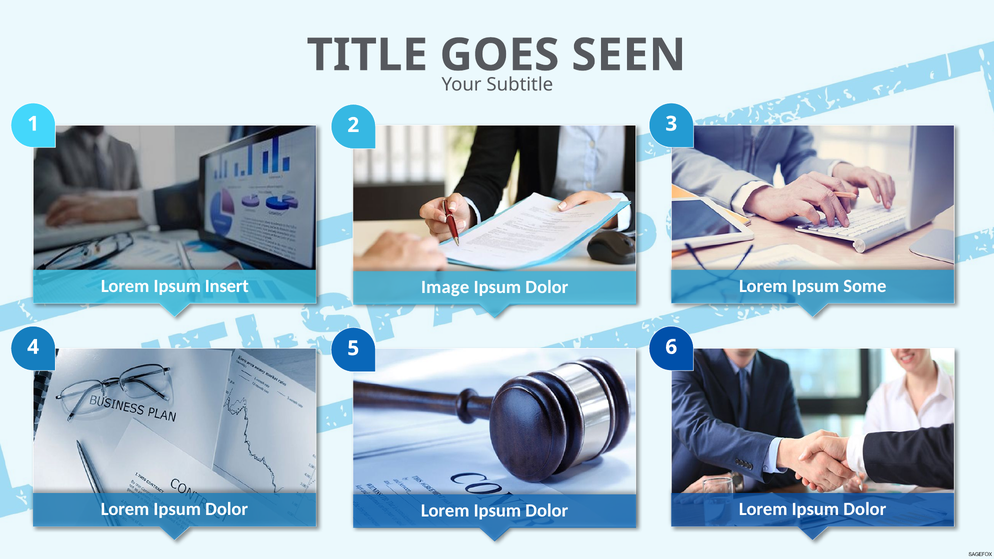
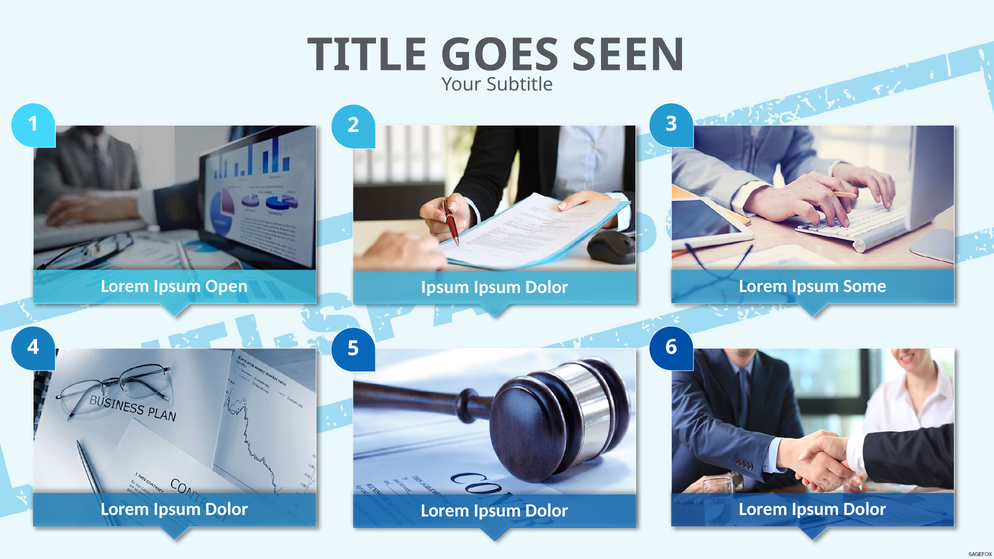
Insert: Insert -> Open (227, 286)
Image: Image -> Ipsum (445, 287)
